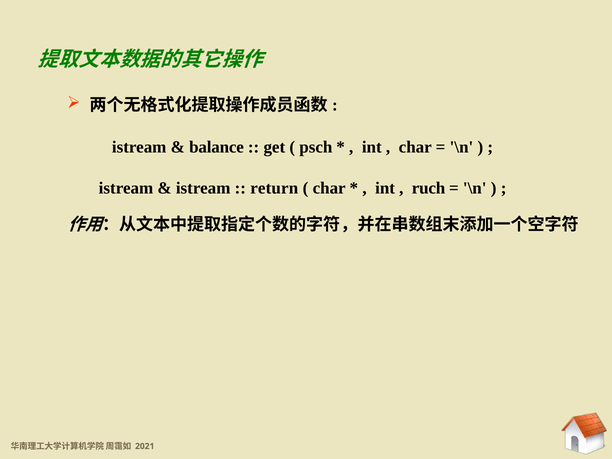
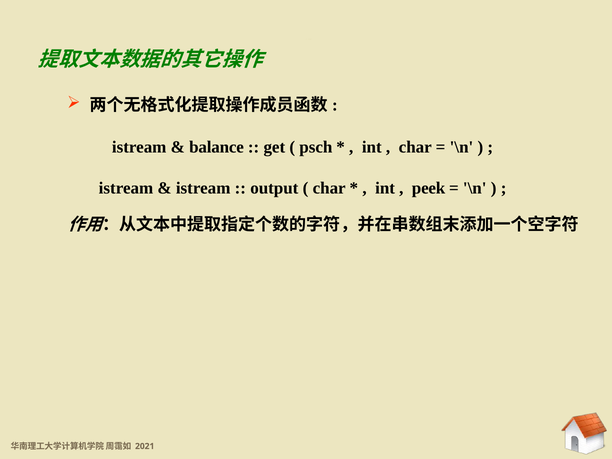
return: return -> output (274, 188)
ruch: ruch -> peek (429, 188)
